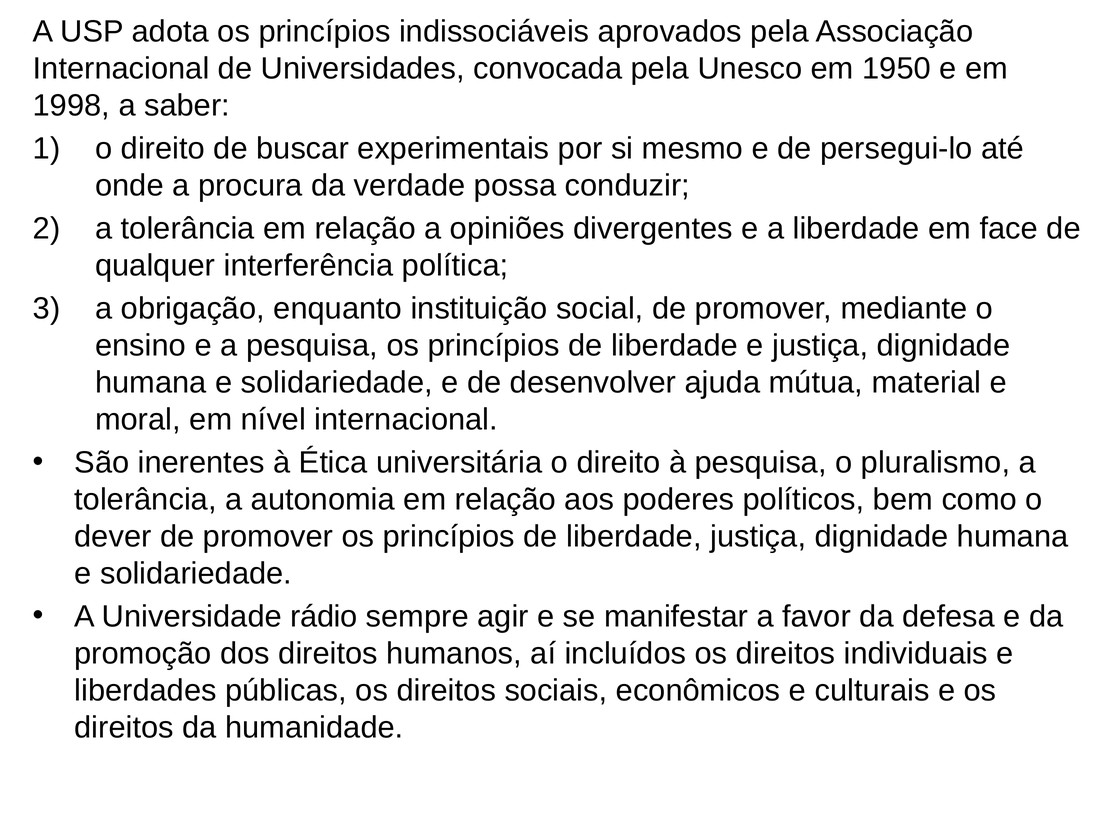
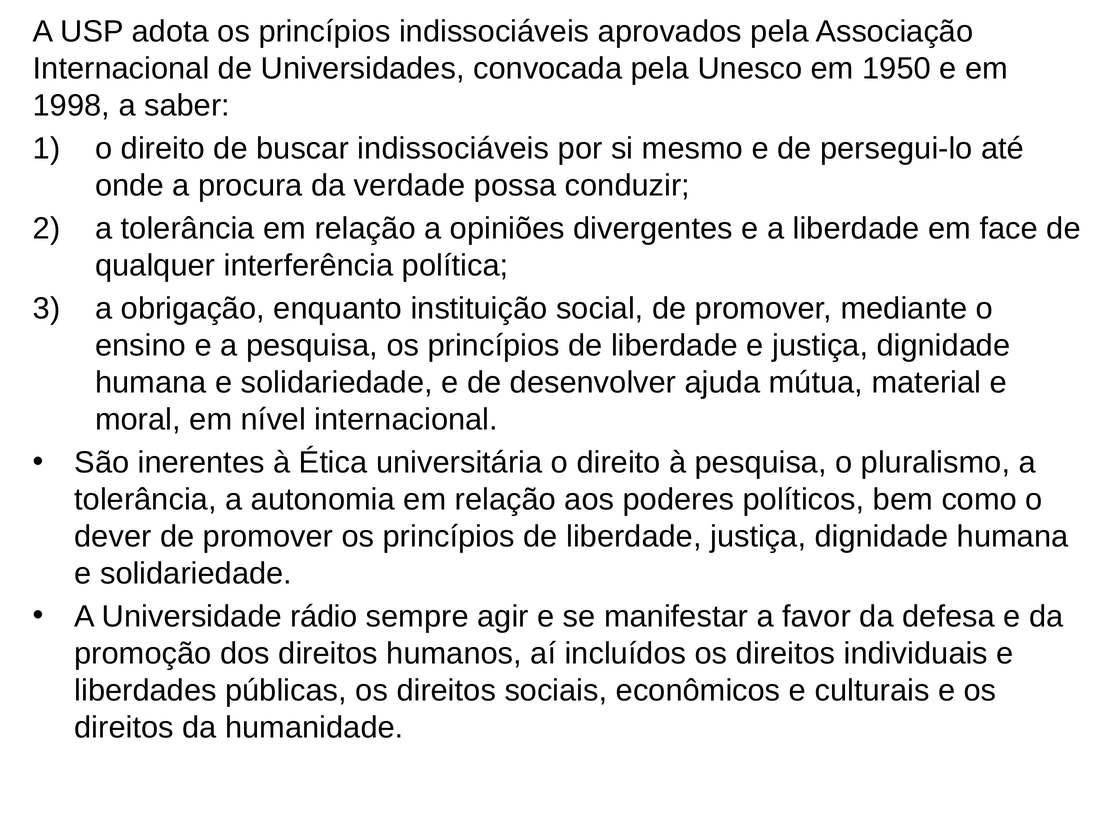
buscar experimentais: experimentais -> indissociáveis (453, 149)
